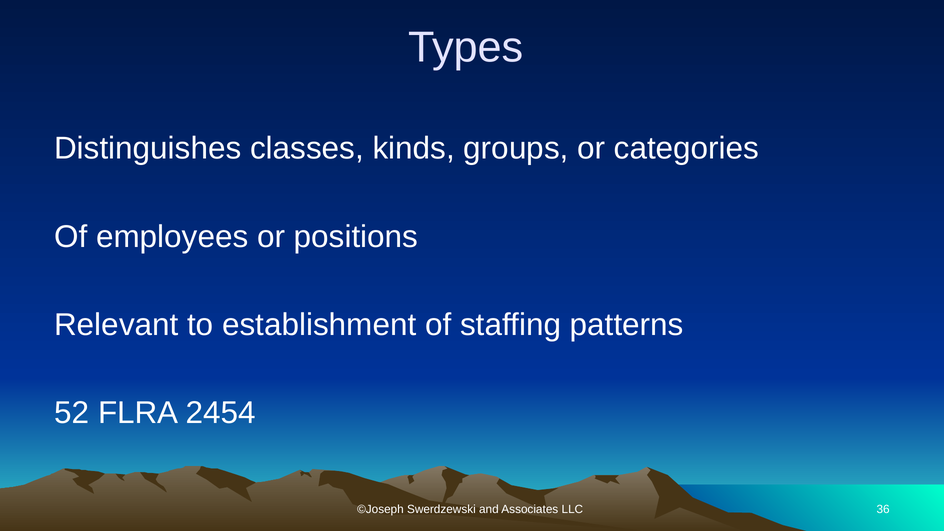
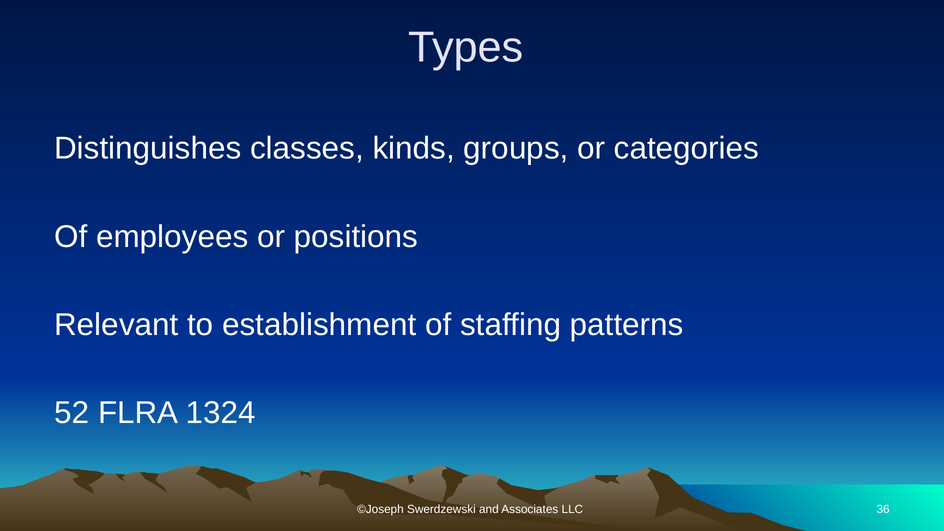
2454: 2454 -> 1324 (221, 413)
